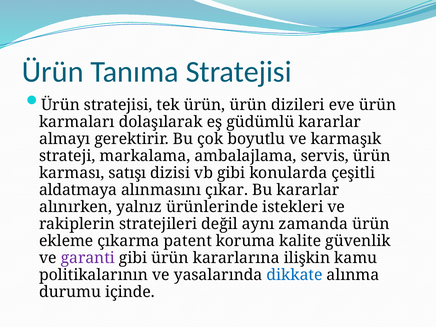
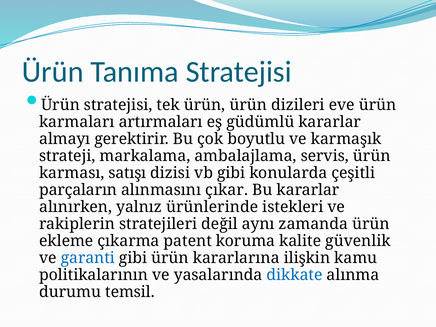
dolaşılarak: dolaşılarak -> artırmaları (161, 122)
aldatmaya: aldatmaya -> parçaların (78, 190)
garanti colour: purple -> blue (88, 258)
içinde: içinde -> temsil (130, 292)
